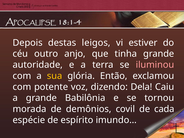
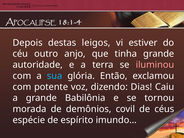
sua colour: yellow -> light blue (55, 76)
Dela: Dela -> Dias (141, 87)
cada: cada -> céus (164, 109)
